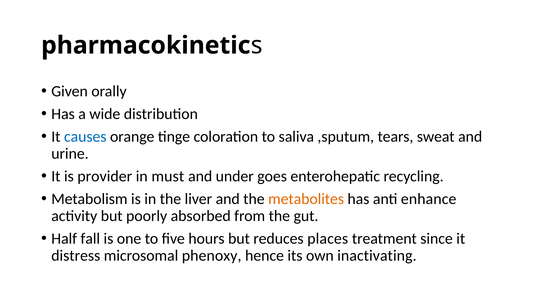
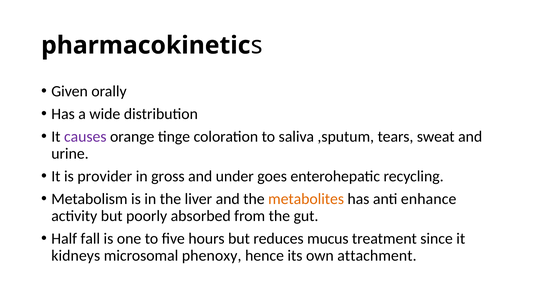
causes colour: blue -> purple (85, 136)
must: must -> gross (168, 176)
places: places -> mucus (328, 238)
distress: distress -> kidneys (76, 255)
inactivating: inactivating -> attachment (377, 255)
